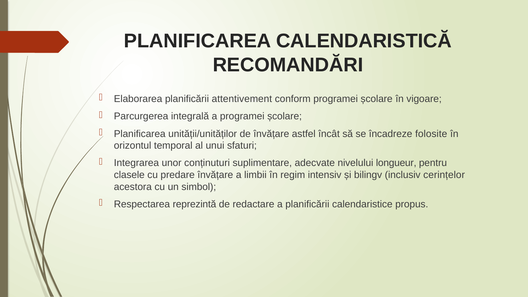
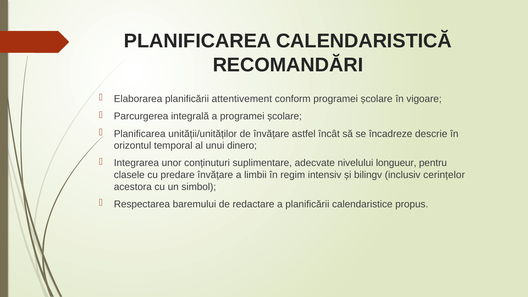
folosite: folosite -> descrie (431, 134)
sfaturi: sfaturi -> dinero (242, 146)
reprezintă: reprezintă -> baremului (194, 204)
